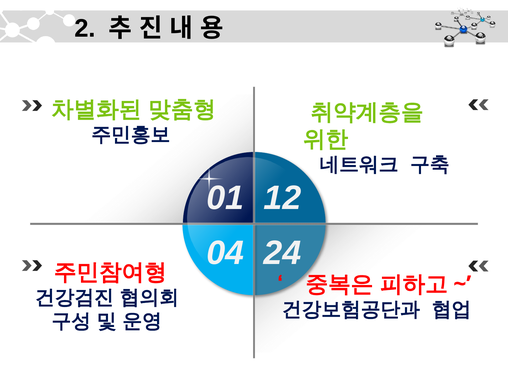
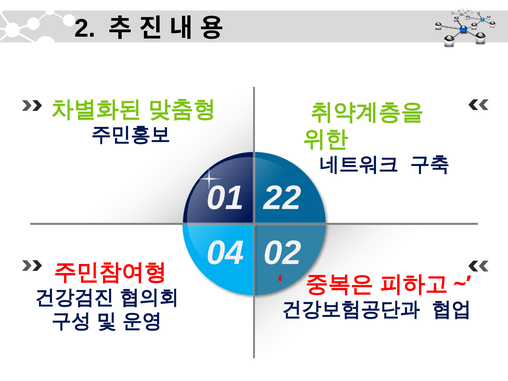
12: 12 -> 22 (282, 198)
24: 24 -> 02 (282, 253)
